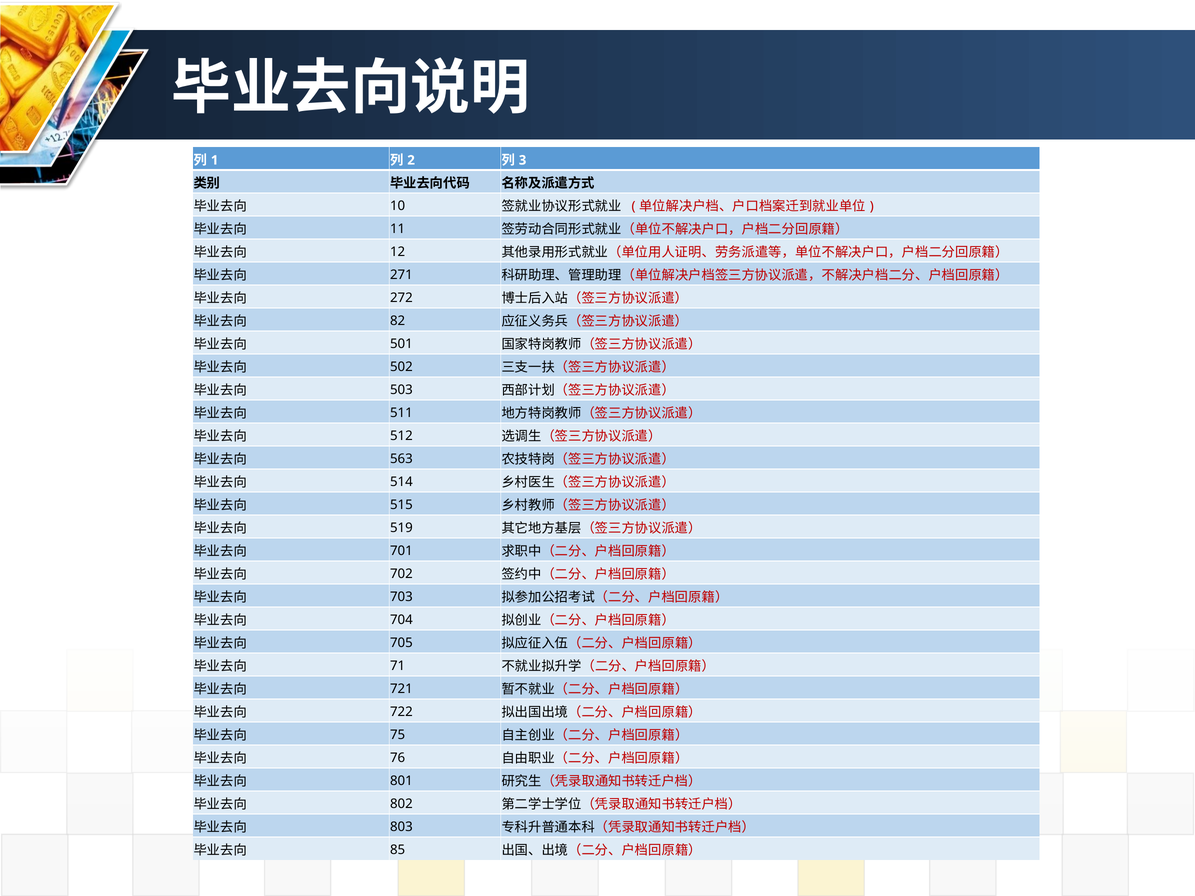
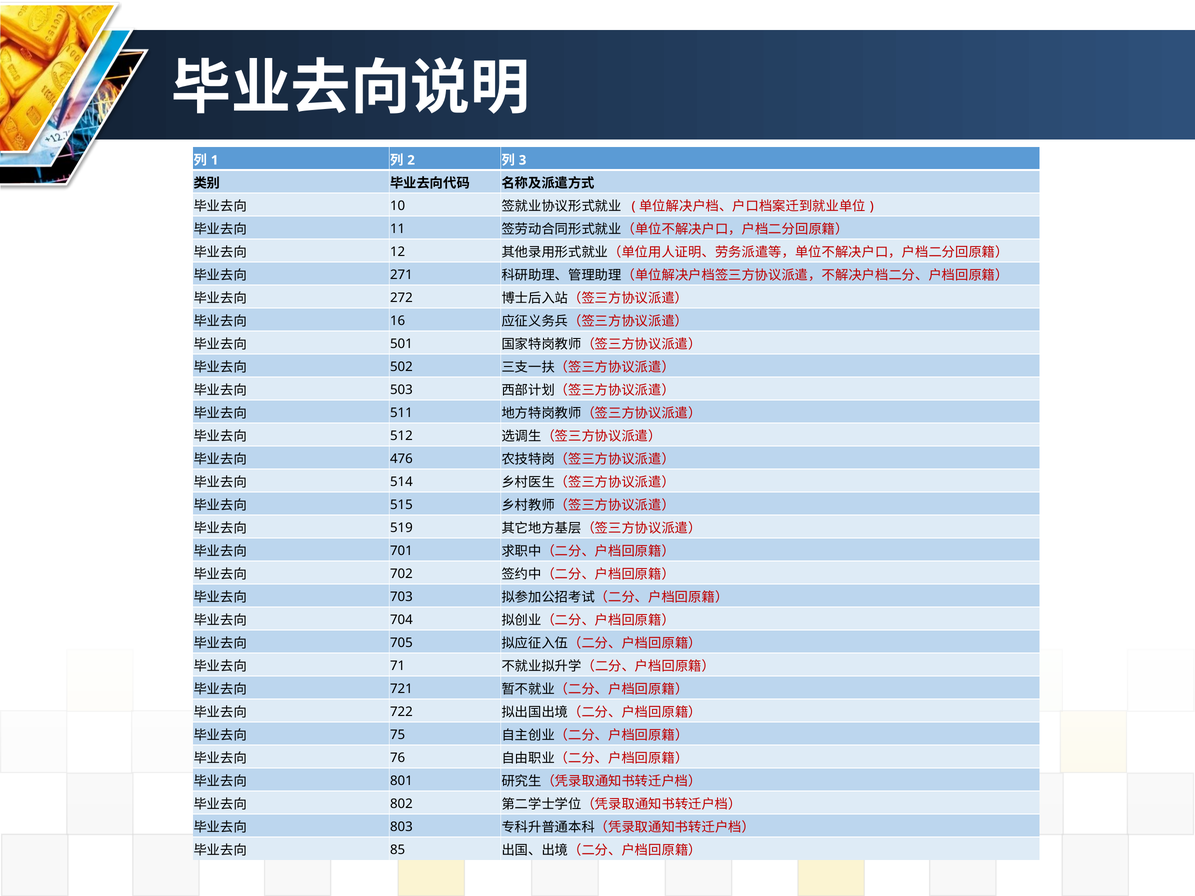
82: 82 -> 16 (398, 321)
563: 563 -> 476 (401, 459)
